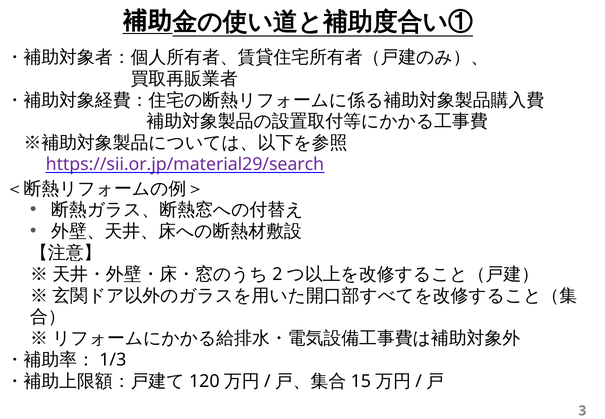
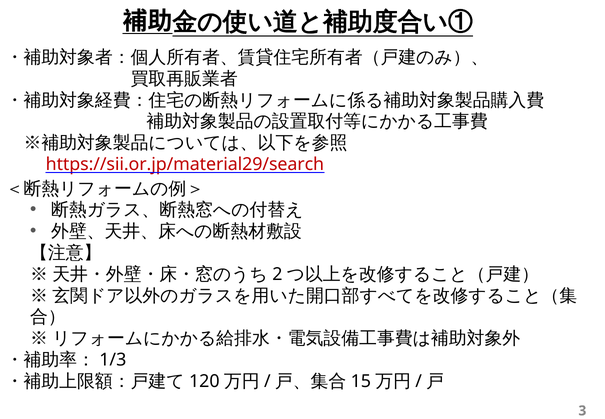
https://sii.or.jp/material29/search colour: purple -> red (185, 164)
